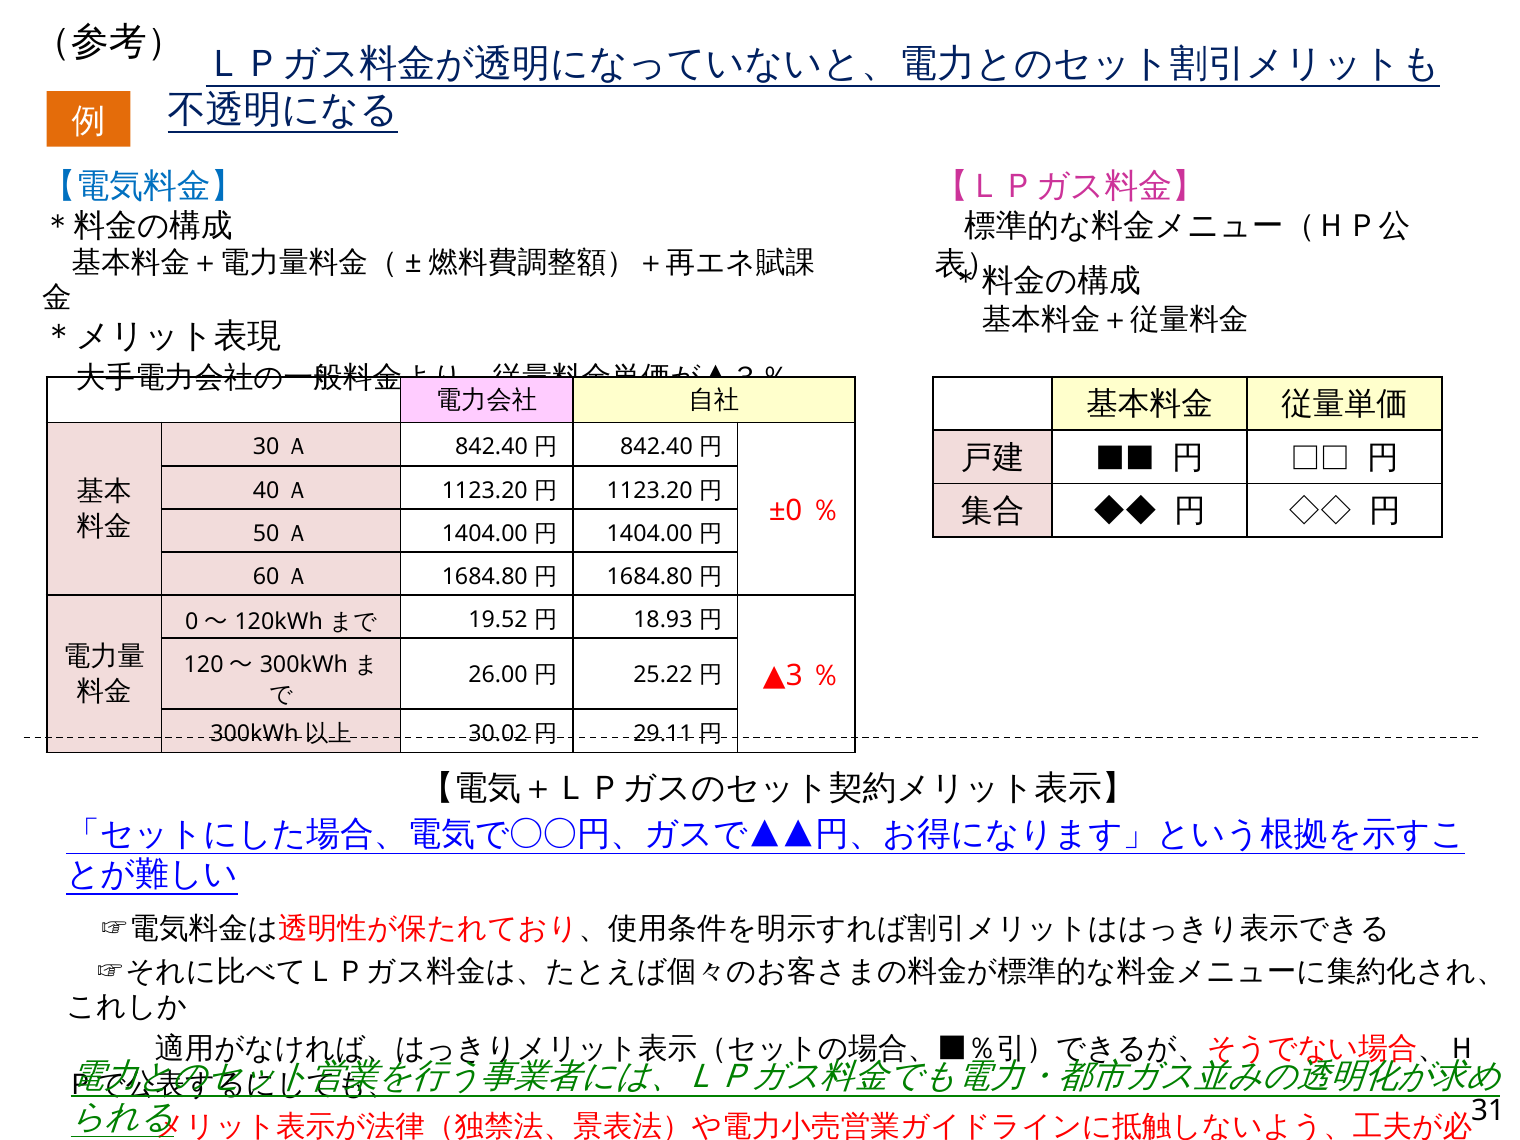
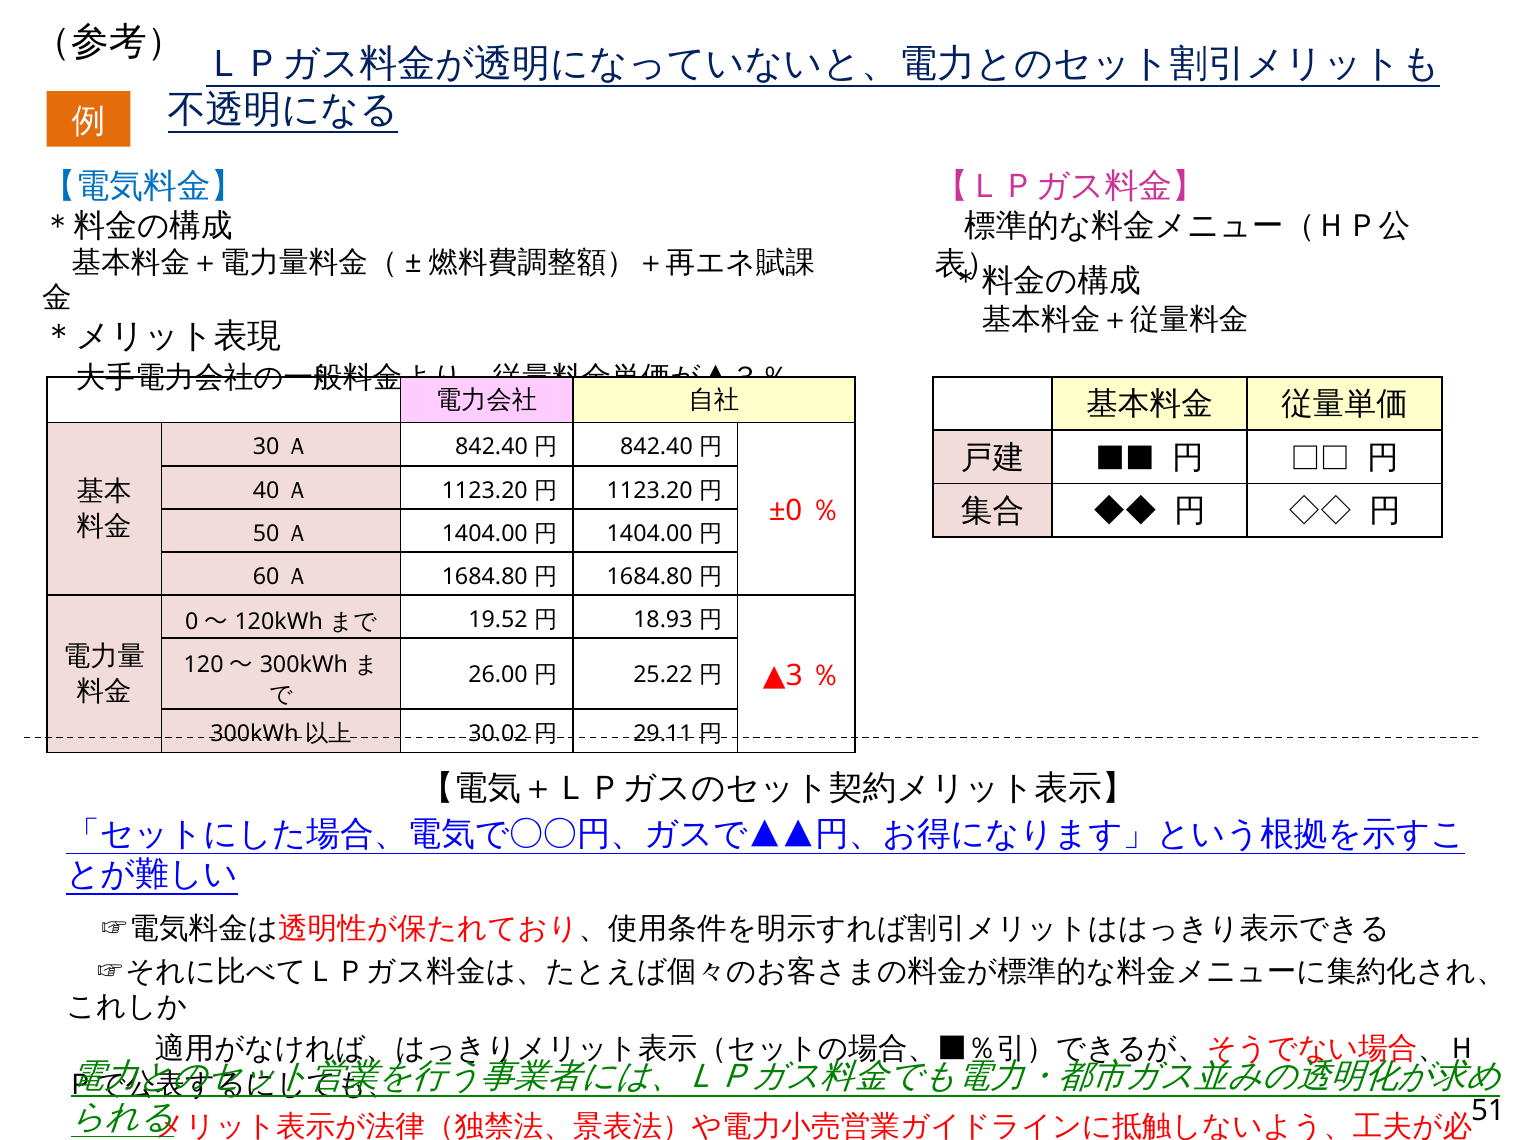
31: 31 -> 51 (1488, 1111)
